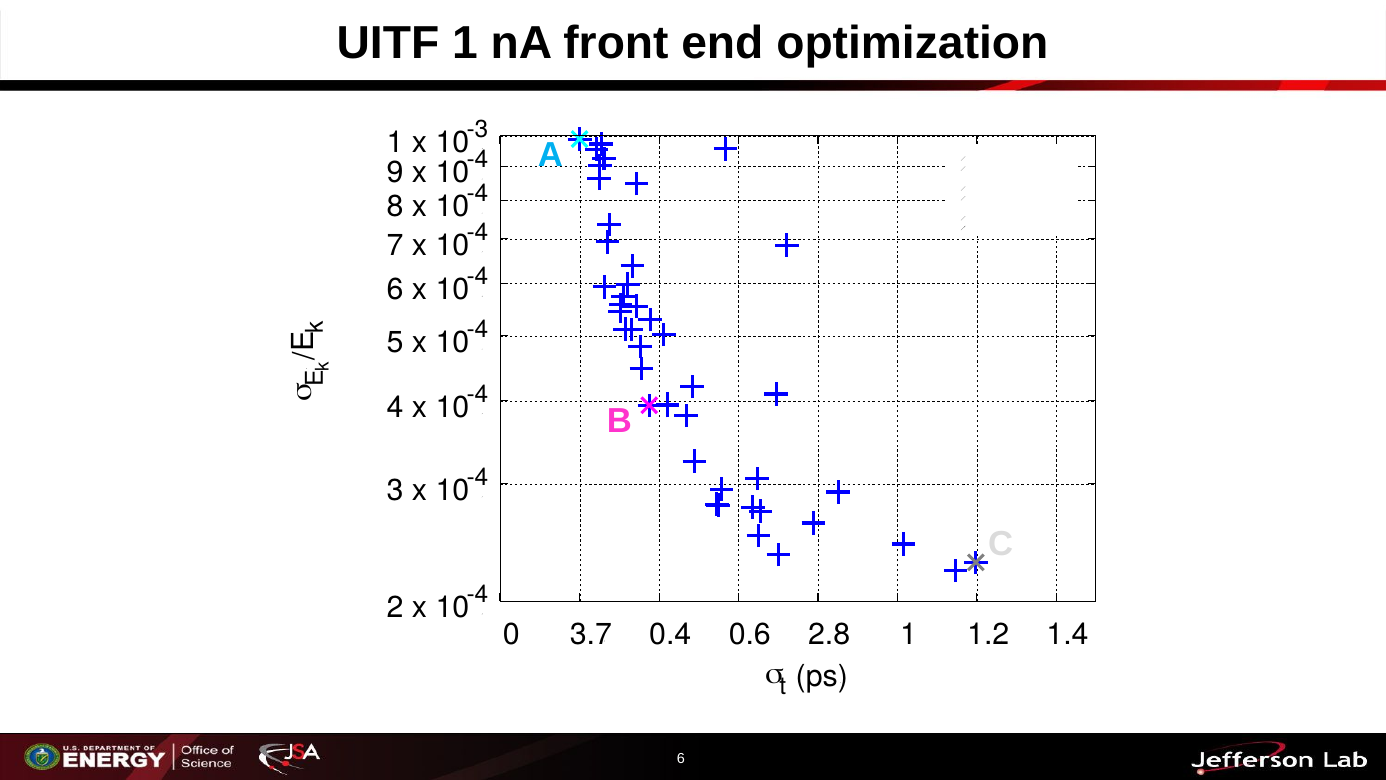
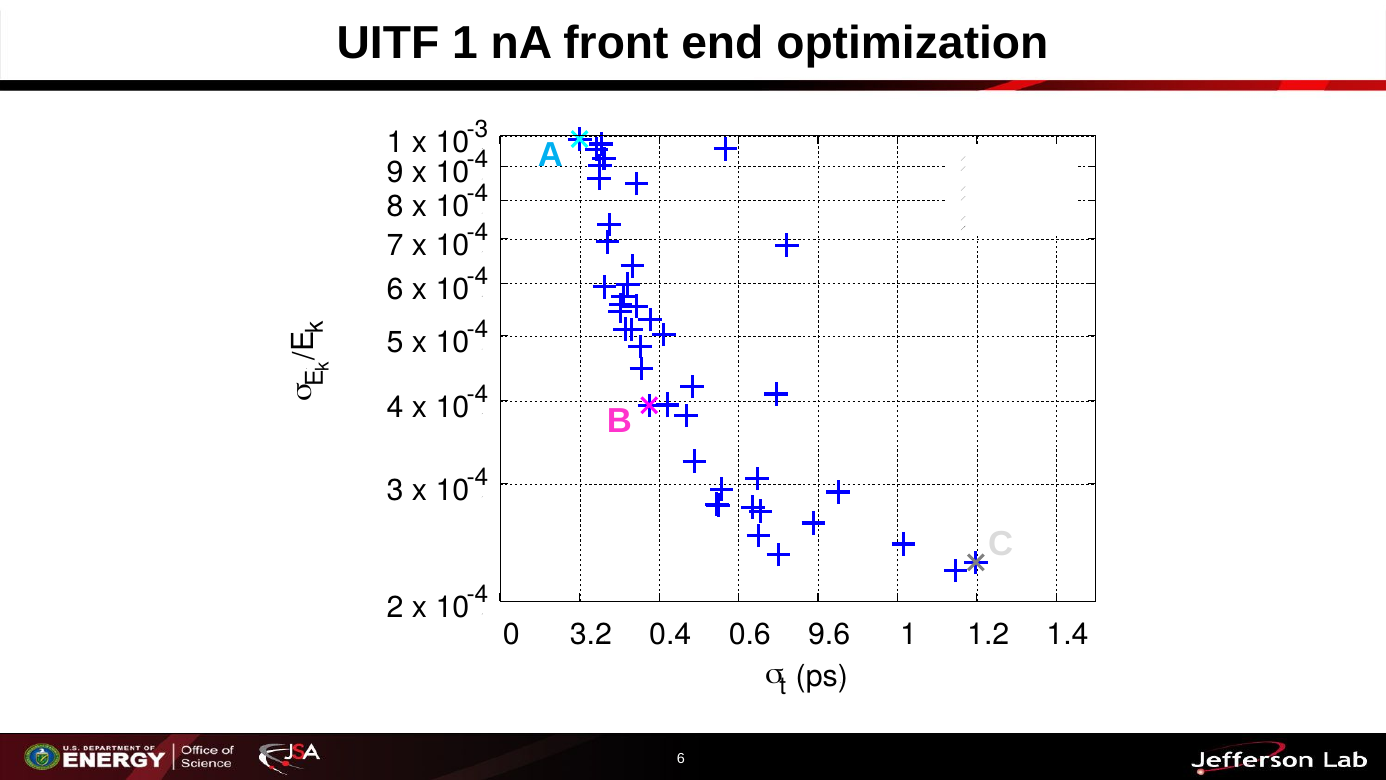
3.7: 3.7 -> 3.2 (591, 634)
2.8: 2.8 -> 9.6 (829, 634)
